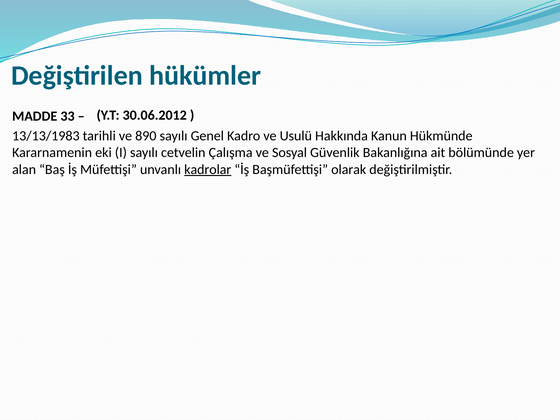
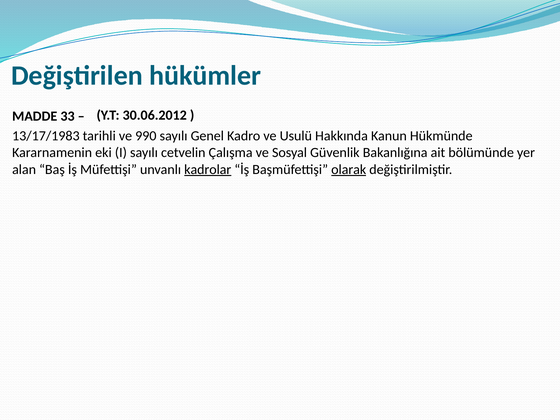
13/13/1983: 13/13/1983 -> 13/17/1983 (46, 136)
890: 890 -> 990 (146, 136)
olarak underline: none -> present (349, 169)
